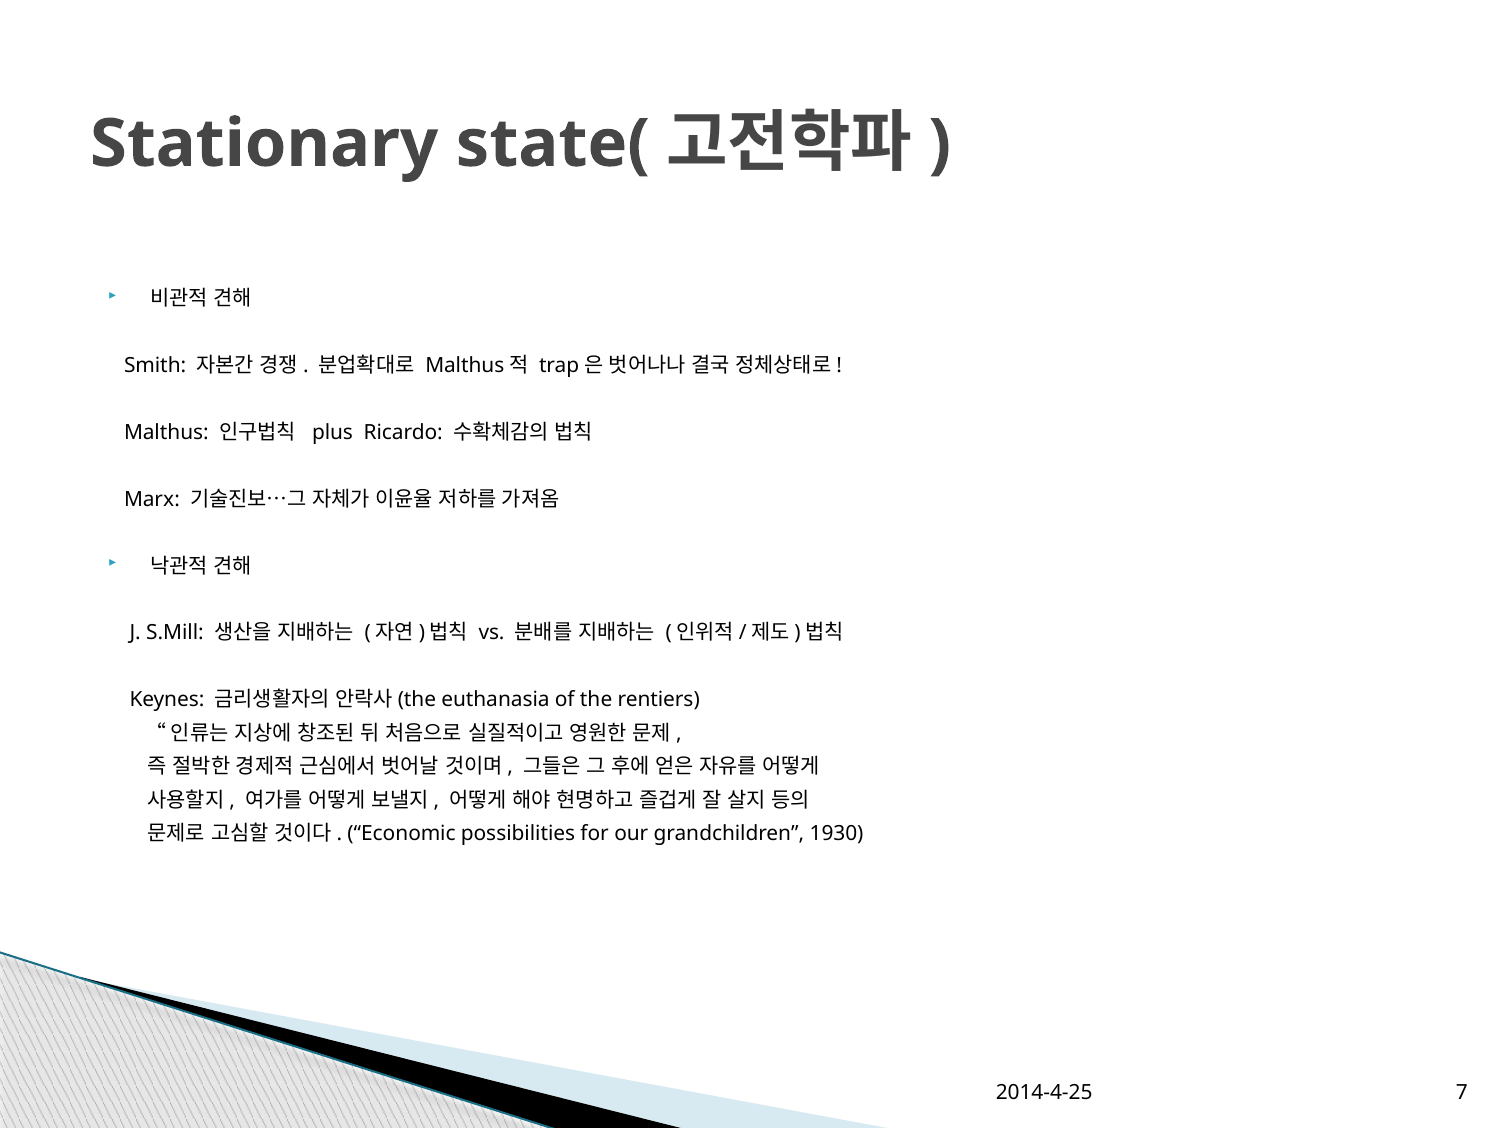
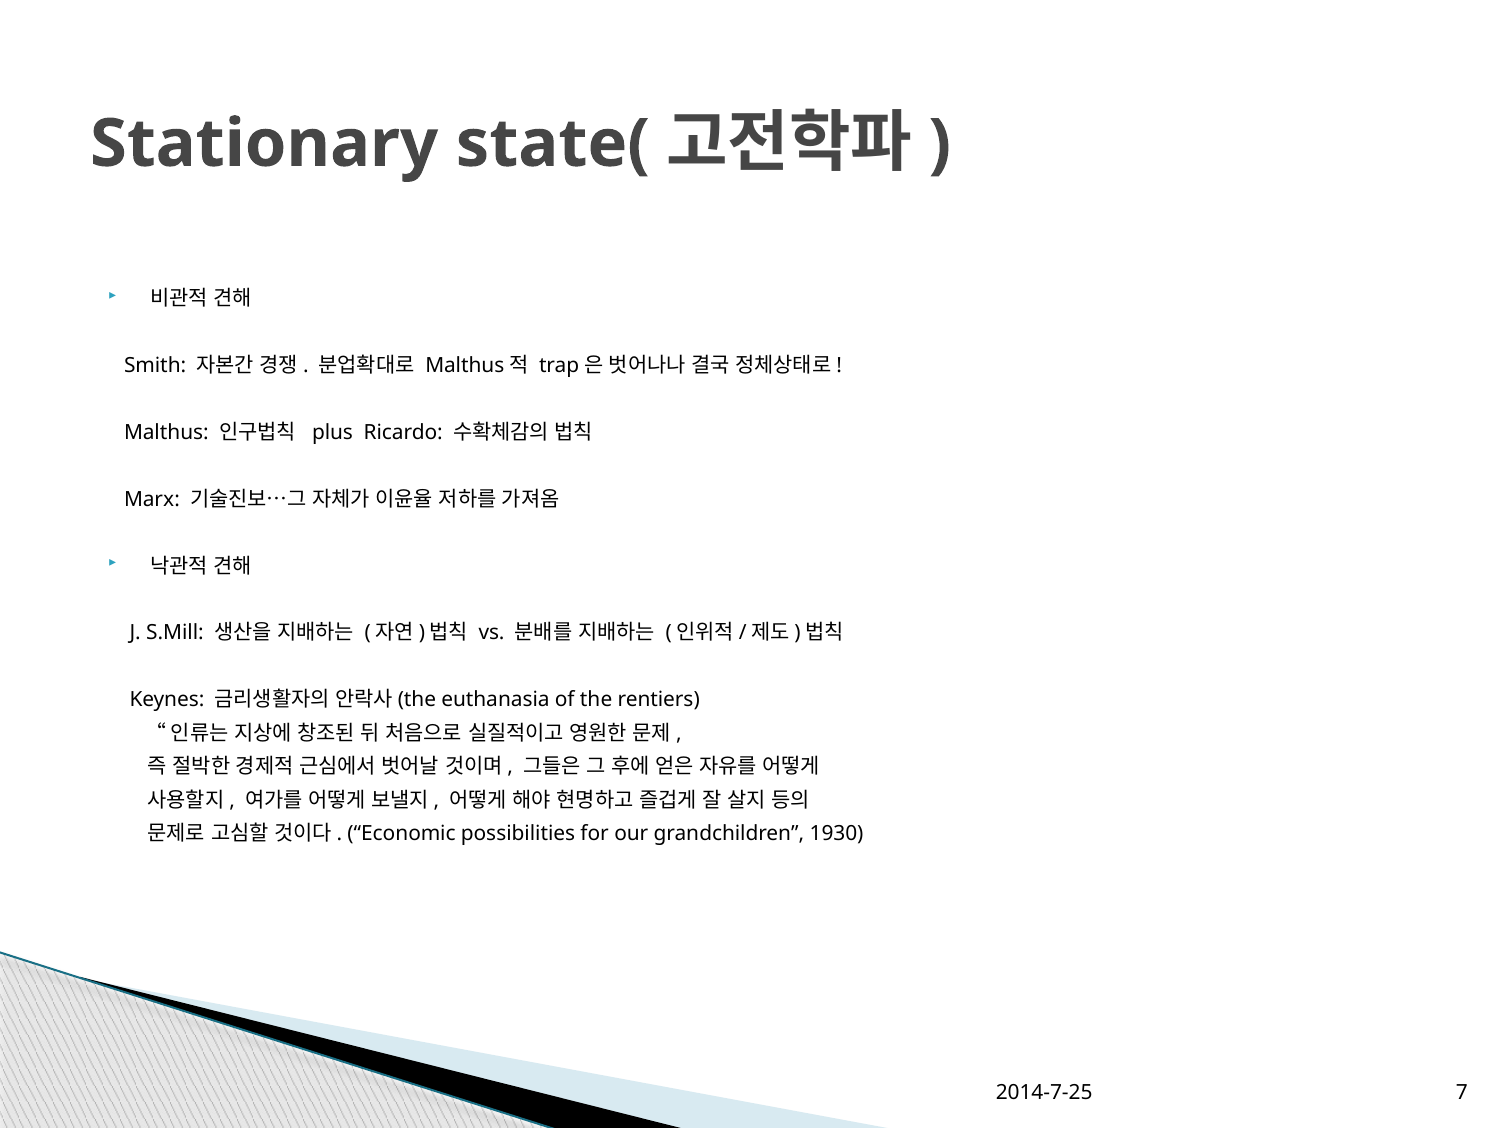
2014-4-25: 2014-4-25 -> 2014-7-25 (1044, 1092)
